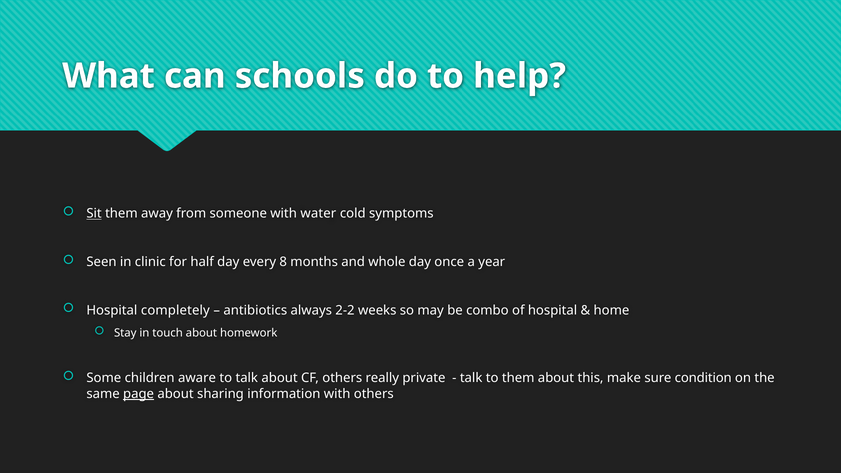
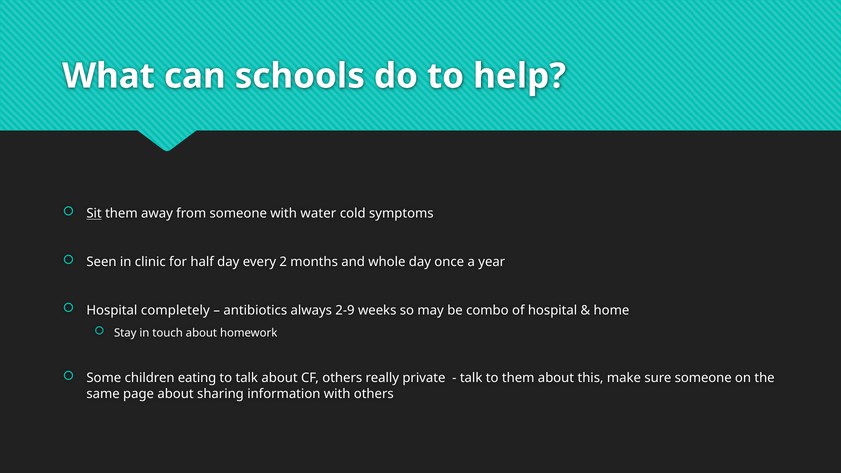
8: 8 -> 2 (283, 262)
2-2: 2-2 -> 2-9 (345, 310)
aware: aware -> eating (197, 378)
sure condition: condition -> someone (703, 378)
page underline: present -> none (139, 394)
